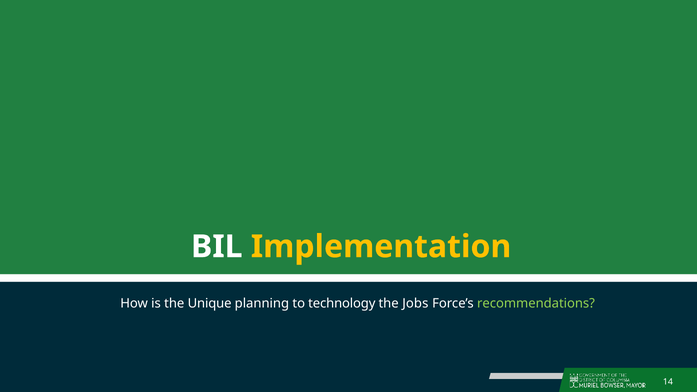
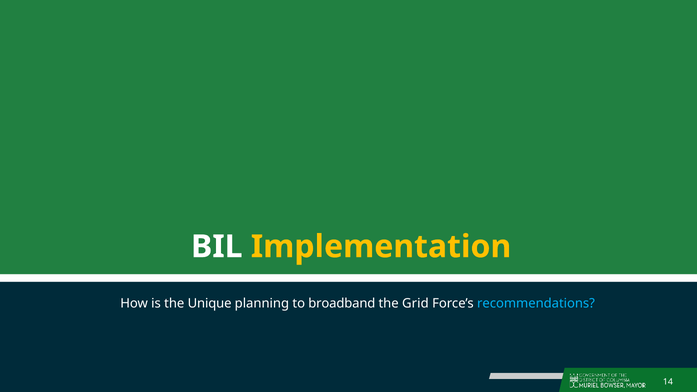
technology: technology -> broadband (342, 303)
Jobs: Jobs -> Grid (415, 303)
recommendations colour: light green -> light blue (536, 303)
